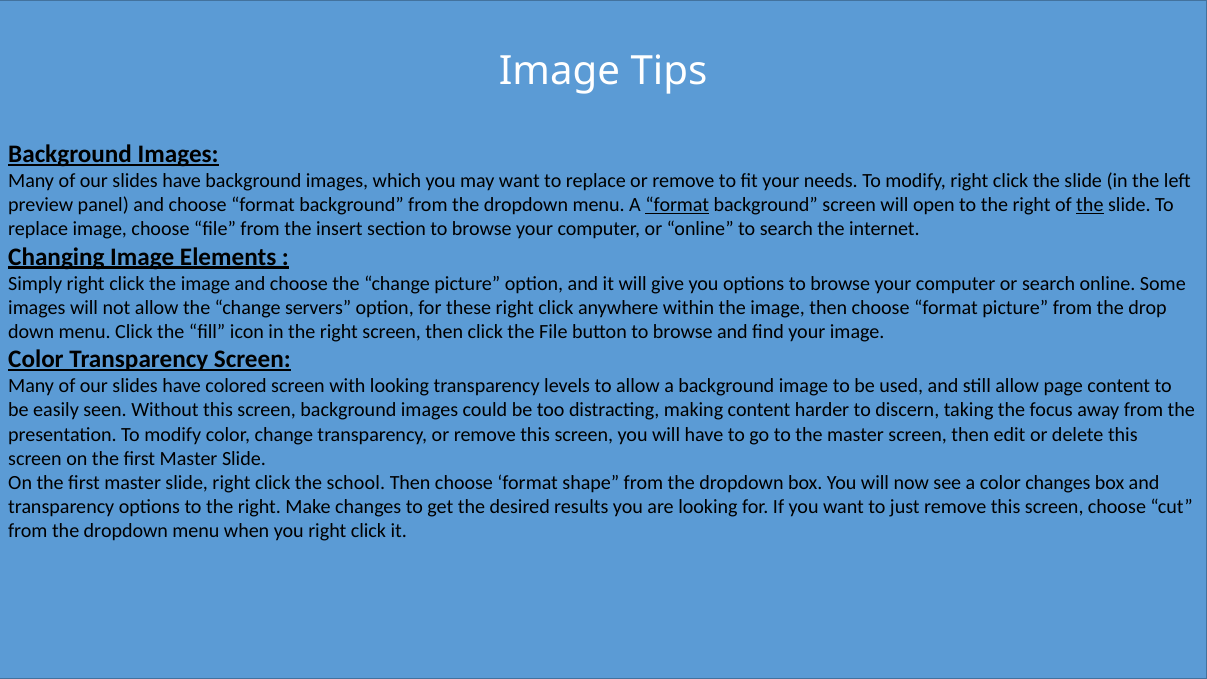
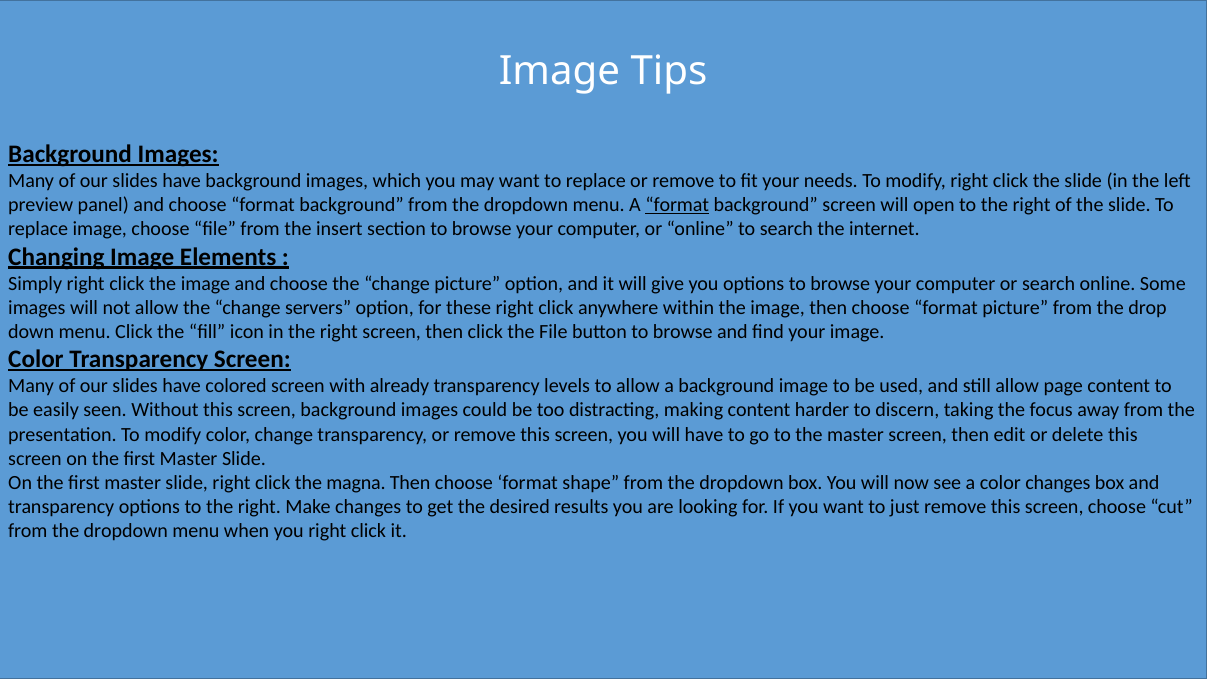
the underline: present -> none (1090, 205)
with looking: looking -> already (400, 386)
school: school -> magna (356, 483)
